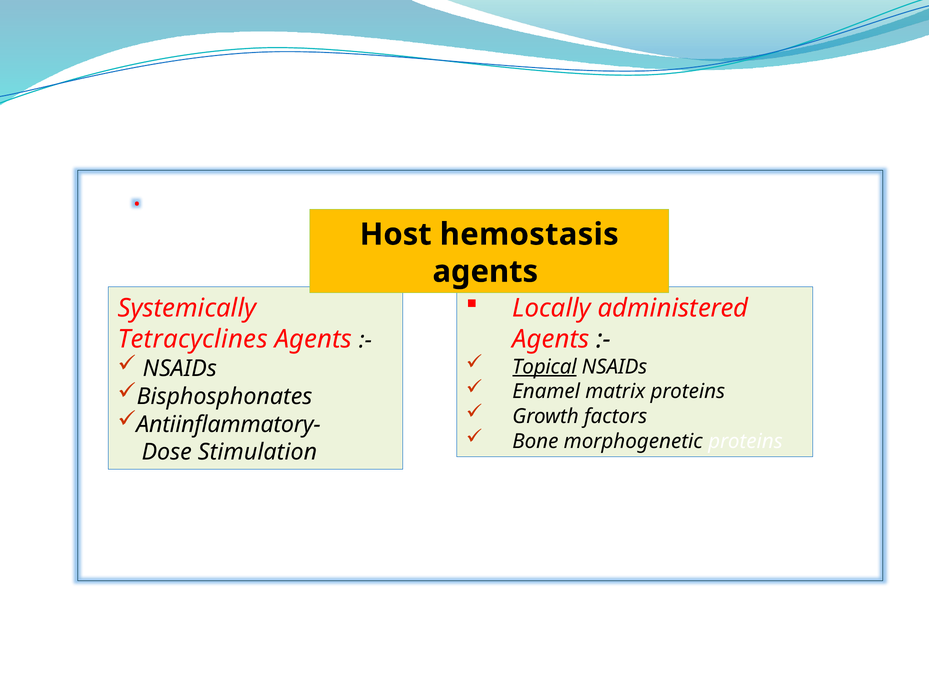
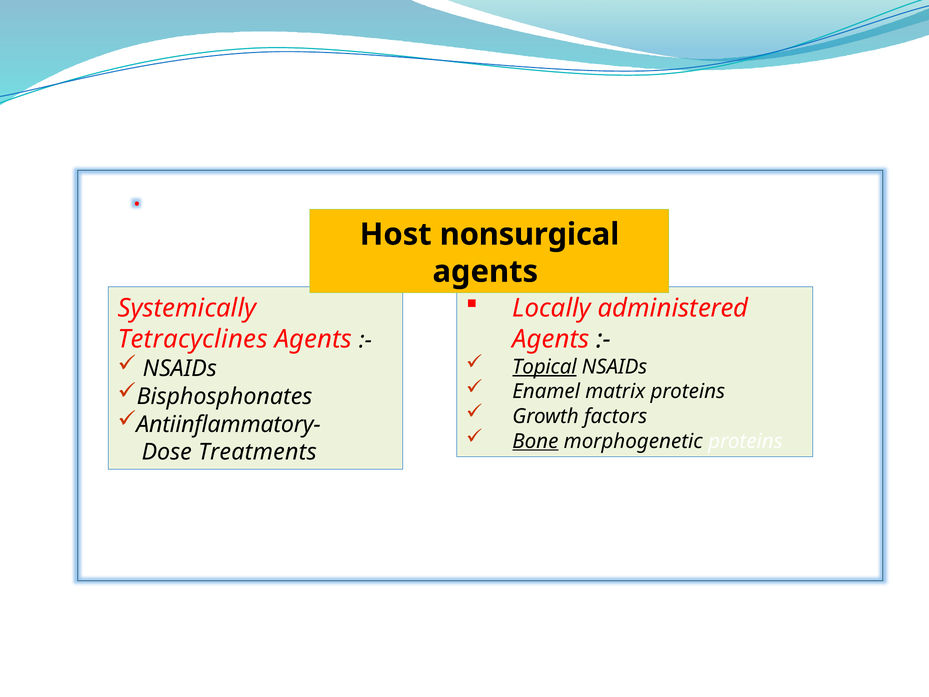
hemostasis: hemostasis -> nonsurgical (529, 234)
Bone underline: none -> present (535, 441)
Stimulation: Stimulation -> Treatments (257, 452)
